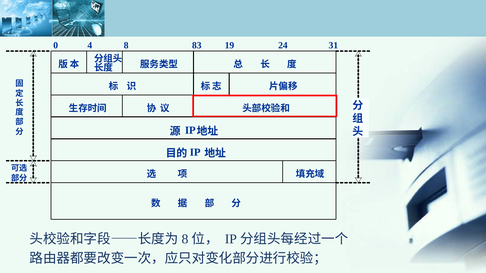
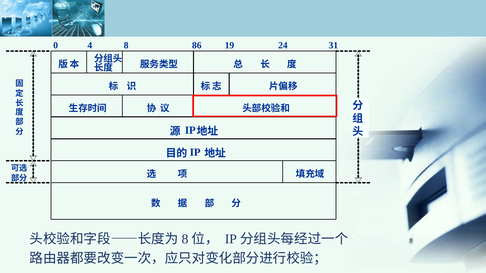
83: 83 -> 86 (197, 46)
